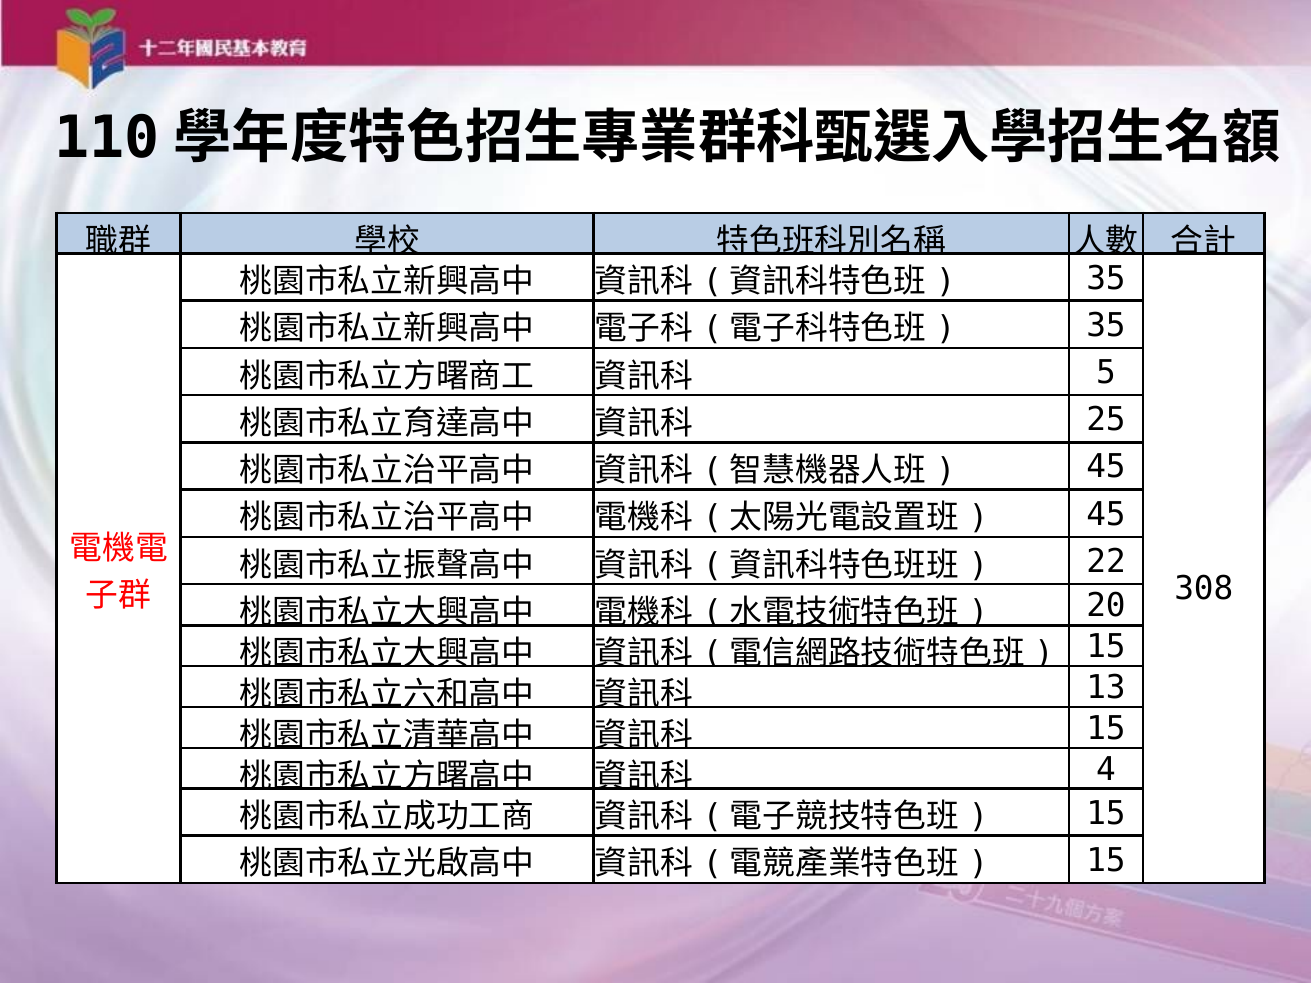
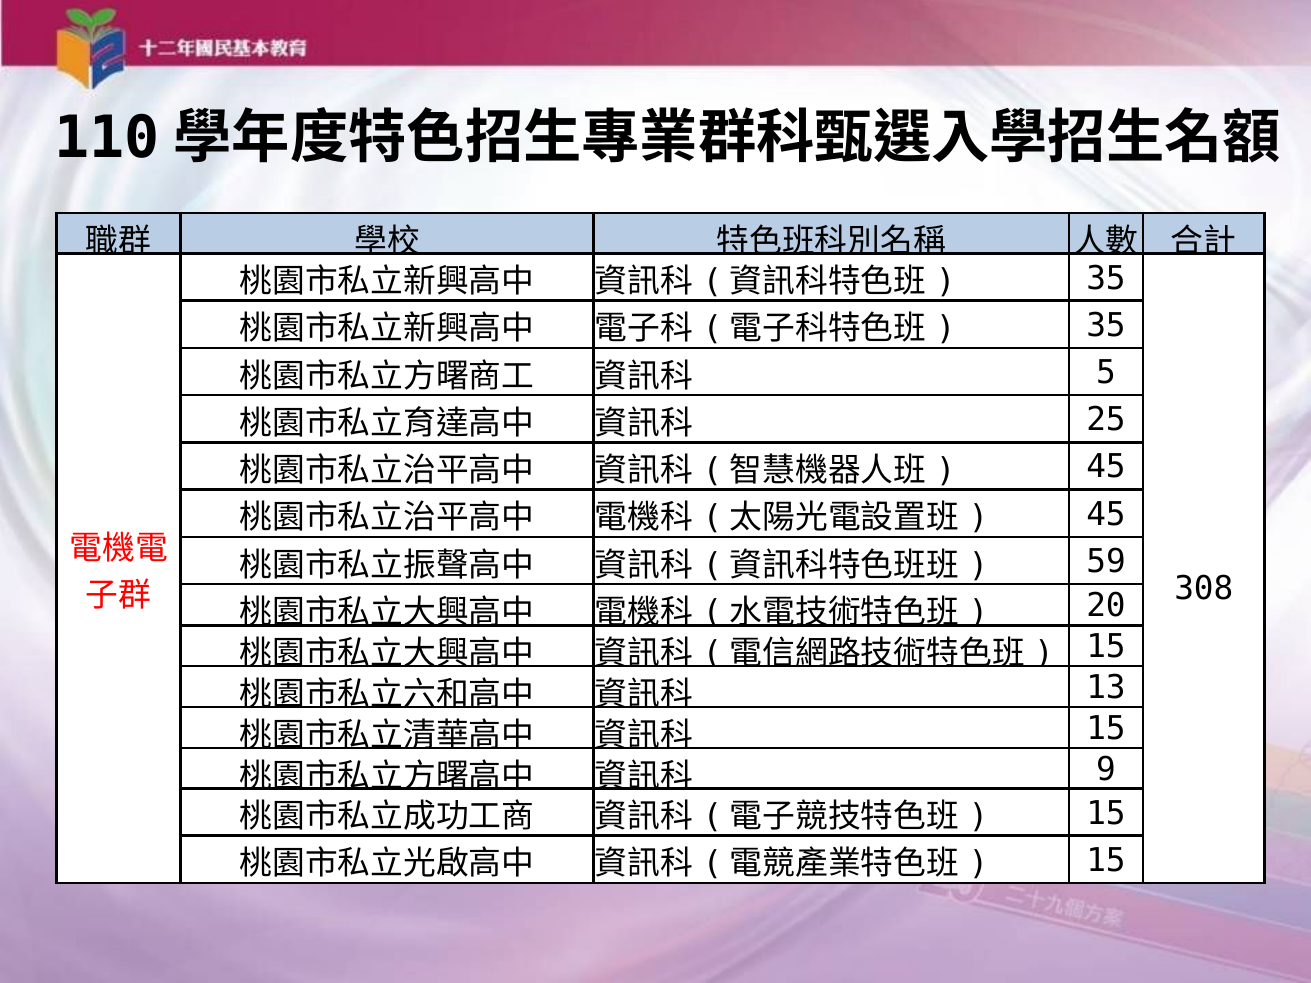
22: 22 -> 59 (1106, 562)
4: 4 -> 9 (1106, 769)
